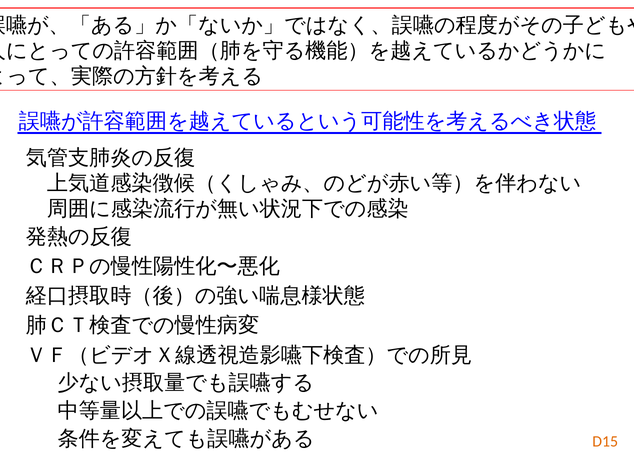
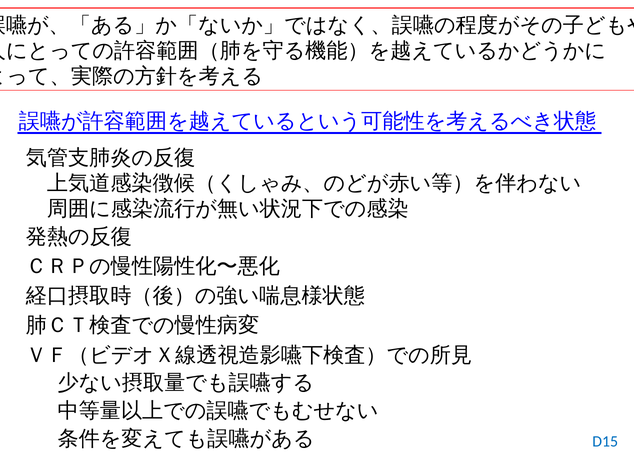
D15 colour: orange -> blue (605, 441)
